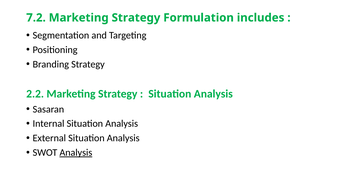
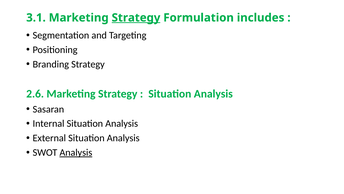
7.2: 7.2 -> 3.1 (36, 18)
Strategy underline: none -> present (136, 18)
2.2: 2.2 -> 2.6 (35, 94)
